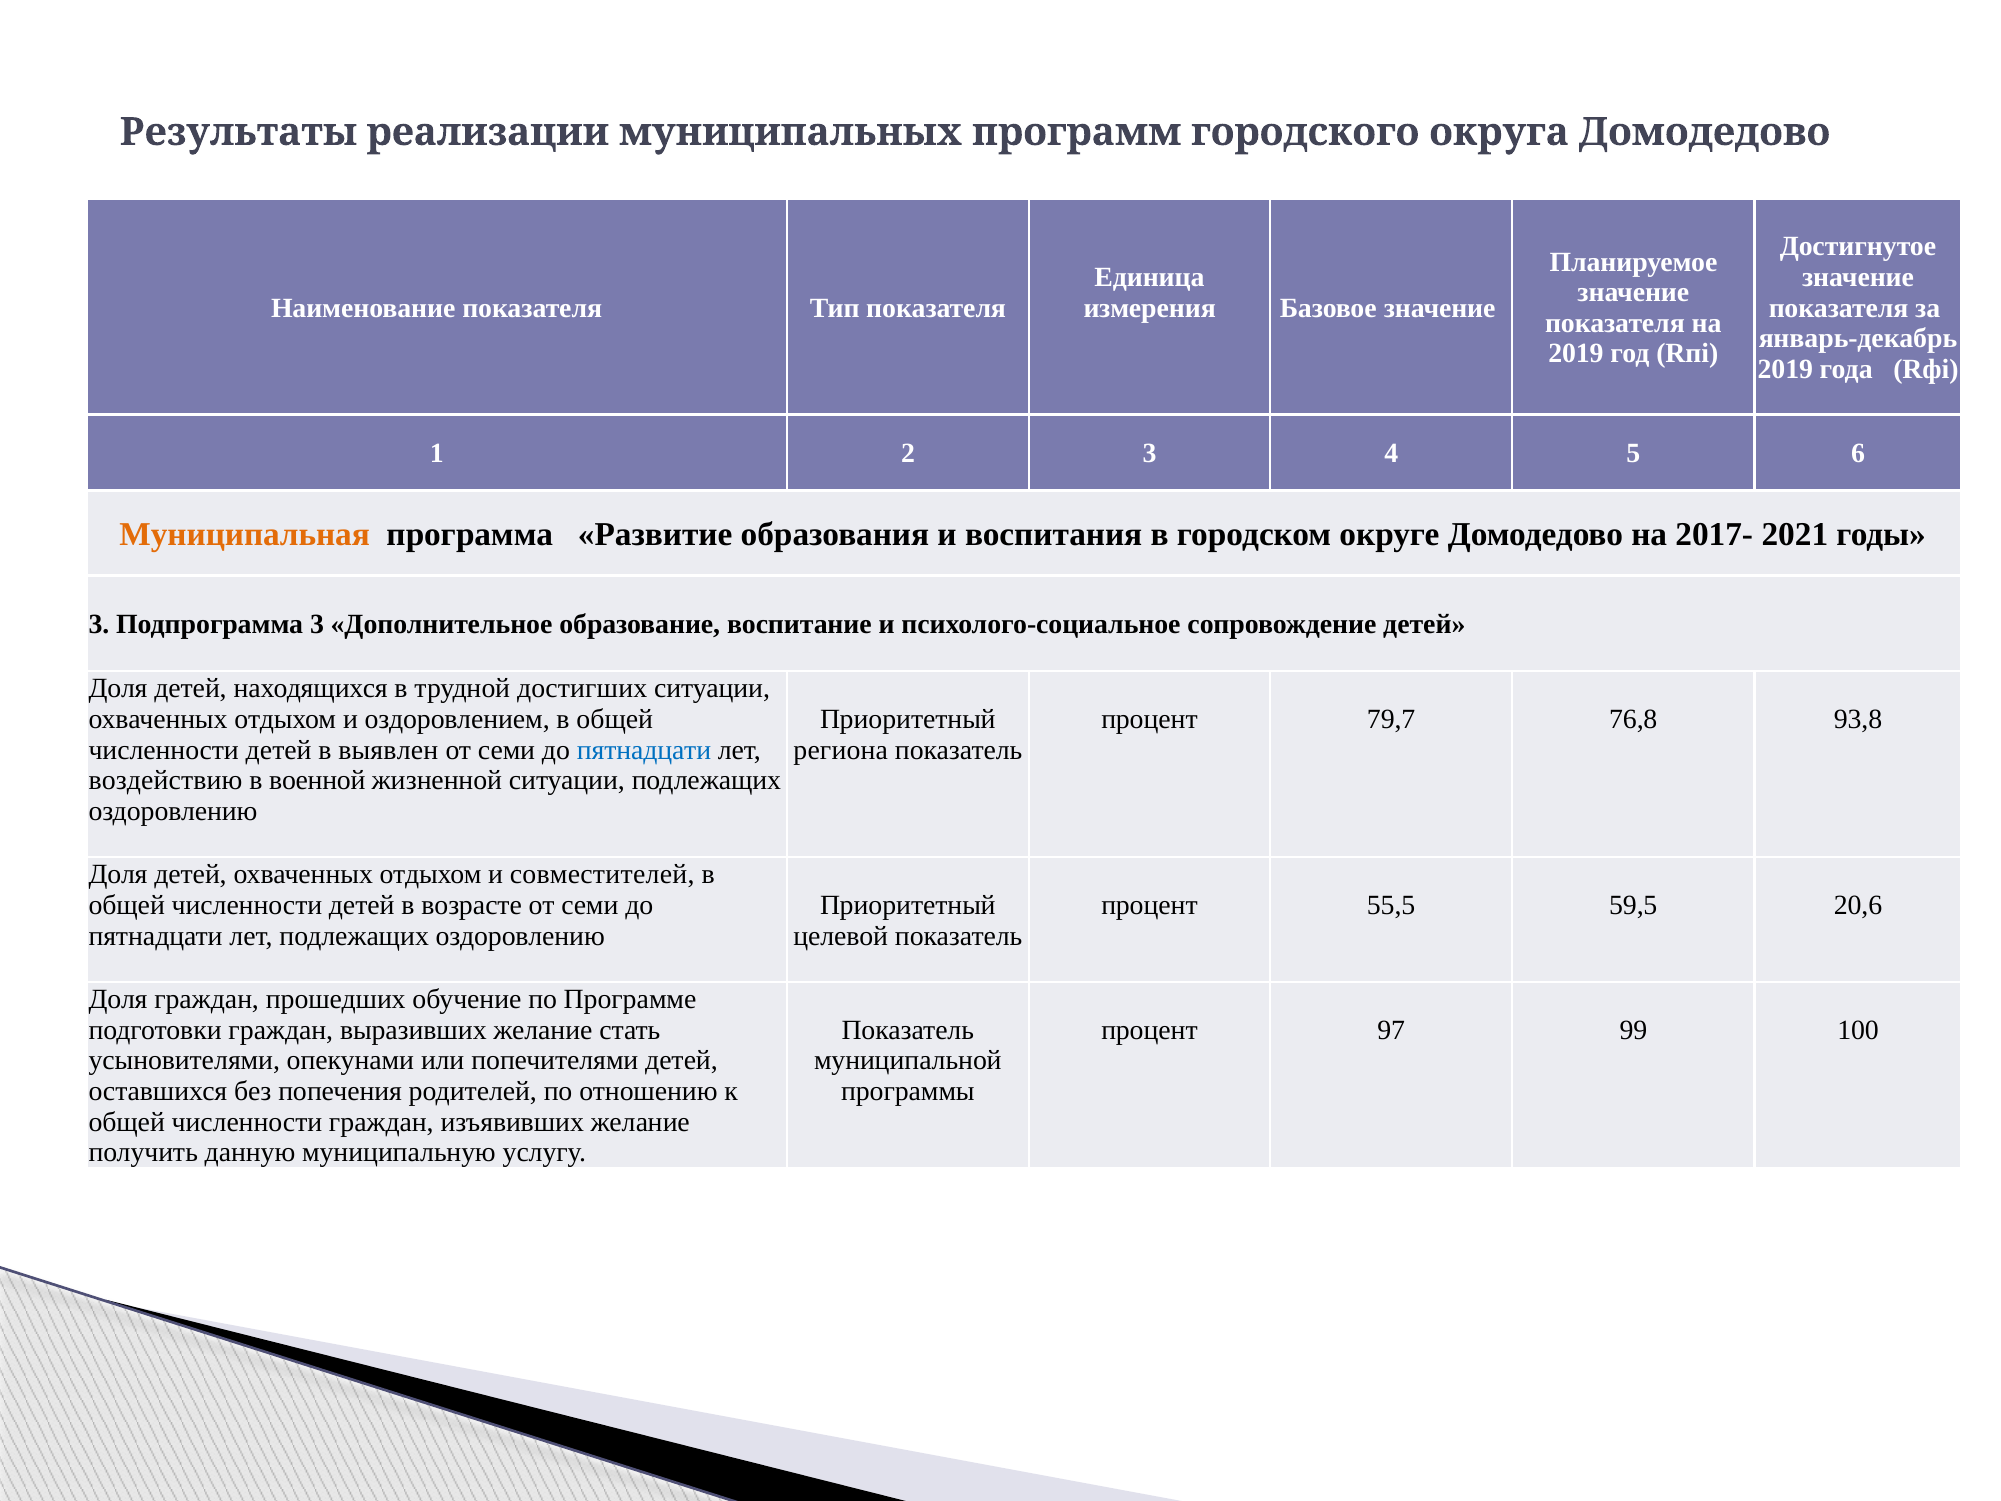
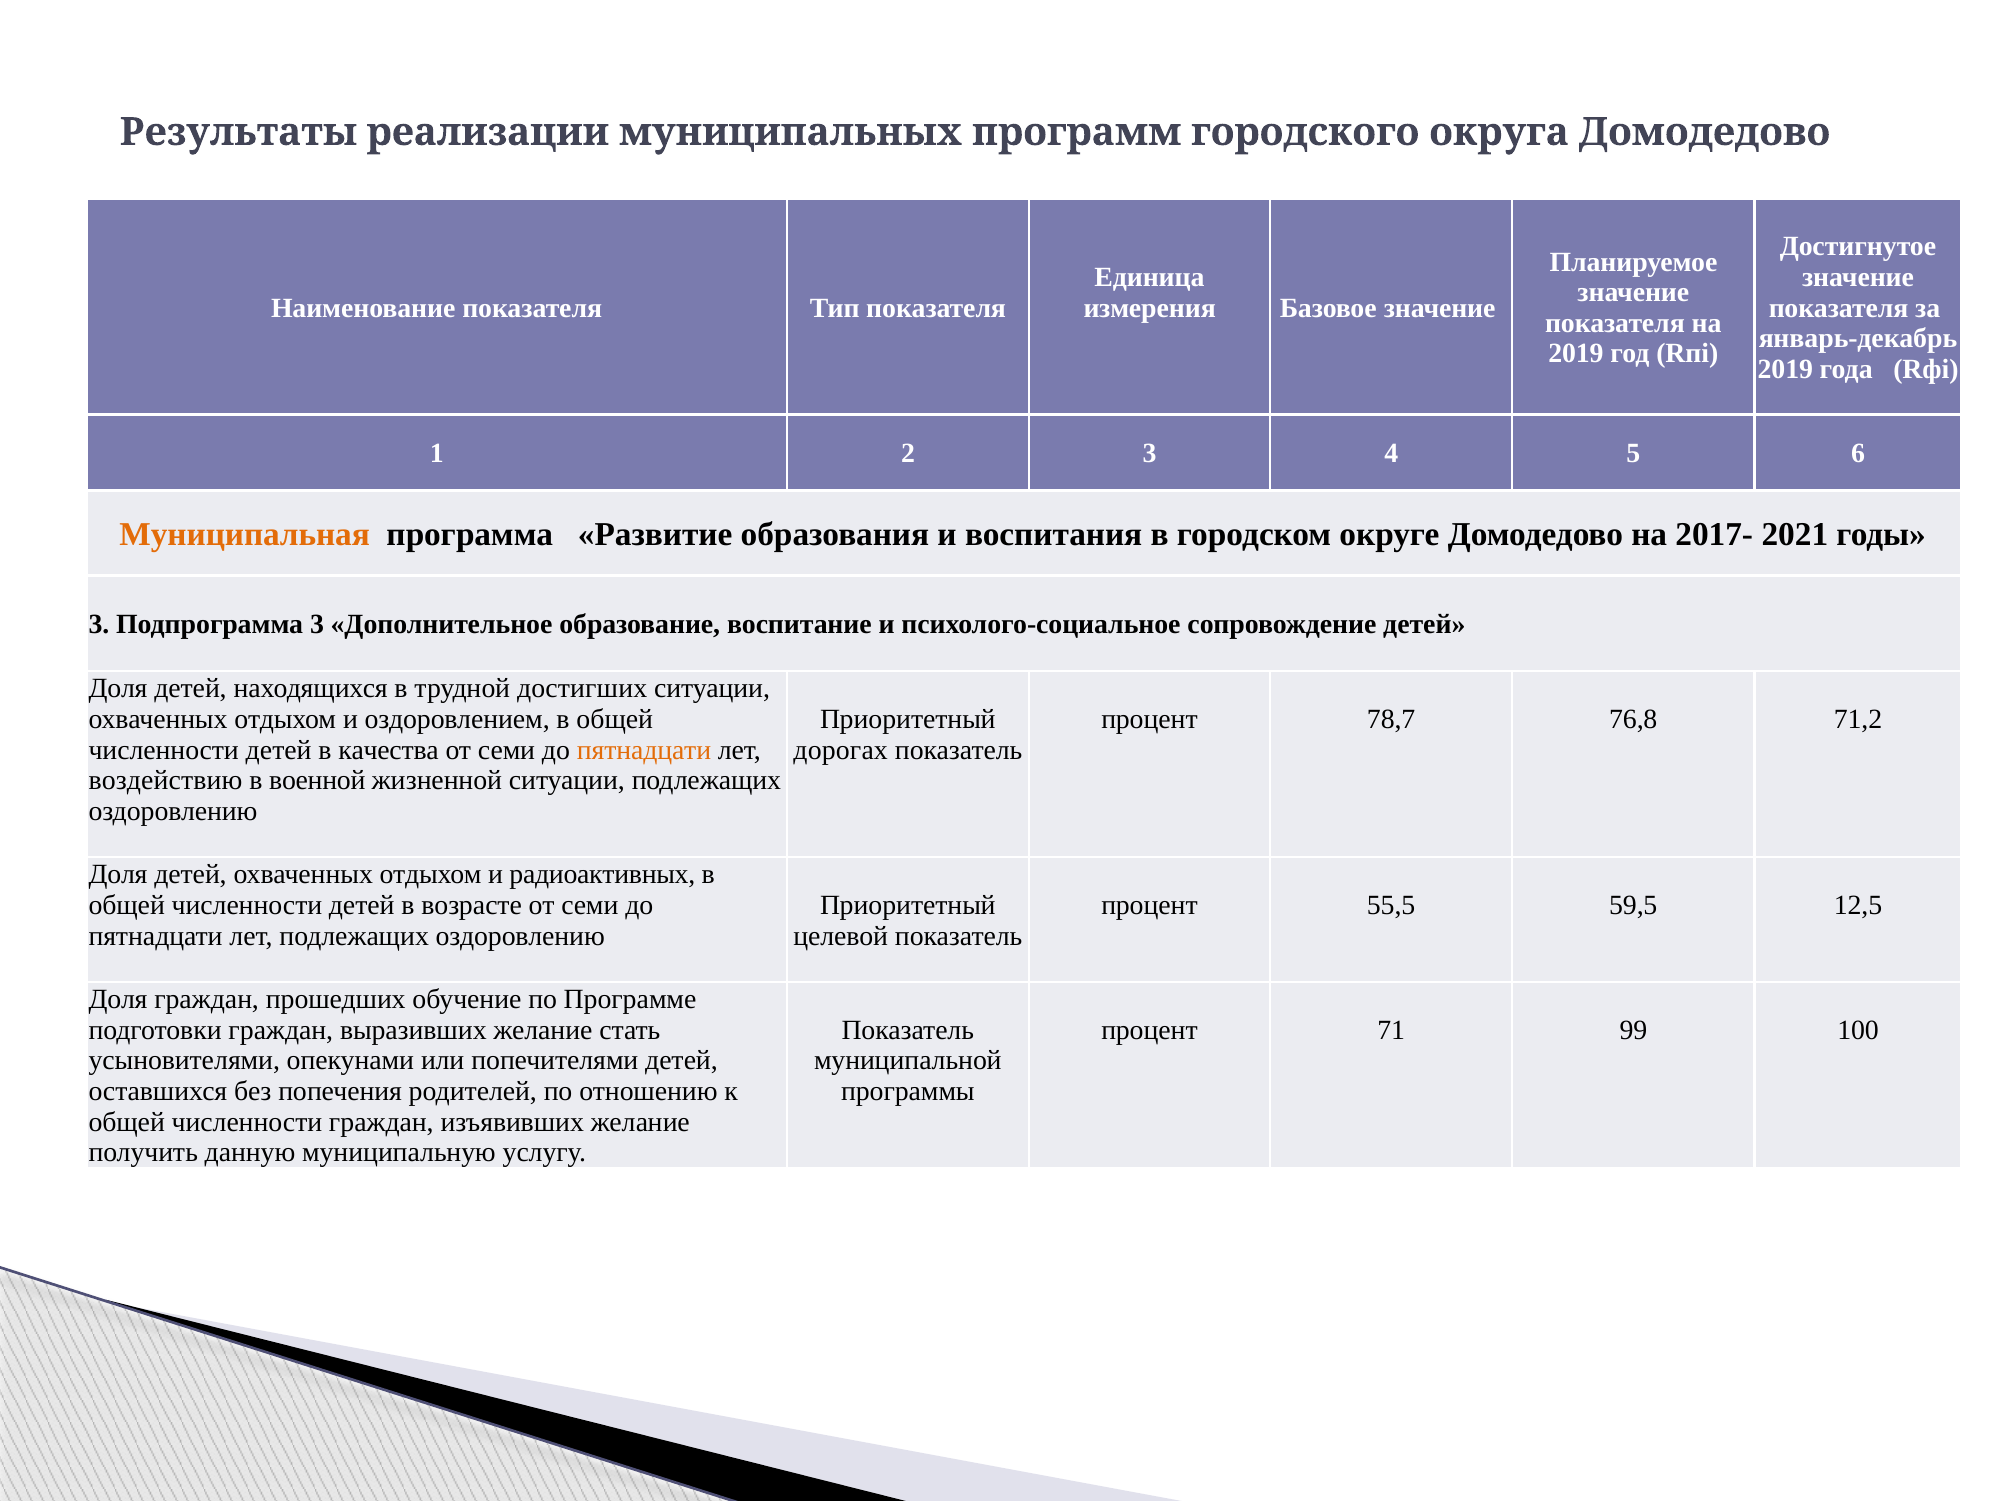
79,7: 79,7 -> 78,7 (1391, 719)
93,8: 93,8 -> 71,2 (1858, 719)
выявлен: выявлен -> качества (389, 750)
пятнадцати colour: blue -> orange (644, 750)
региона: региона -> дорогах (841, 750)
совместителей: совместителей -> радиоактивных (602, 874)
20,6: 20,6 -> 12,5 (1858, 905)
97: 97 -> 71 (1391, 1030)
